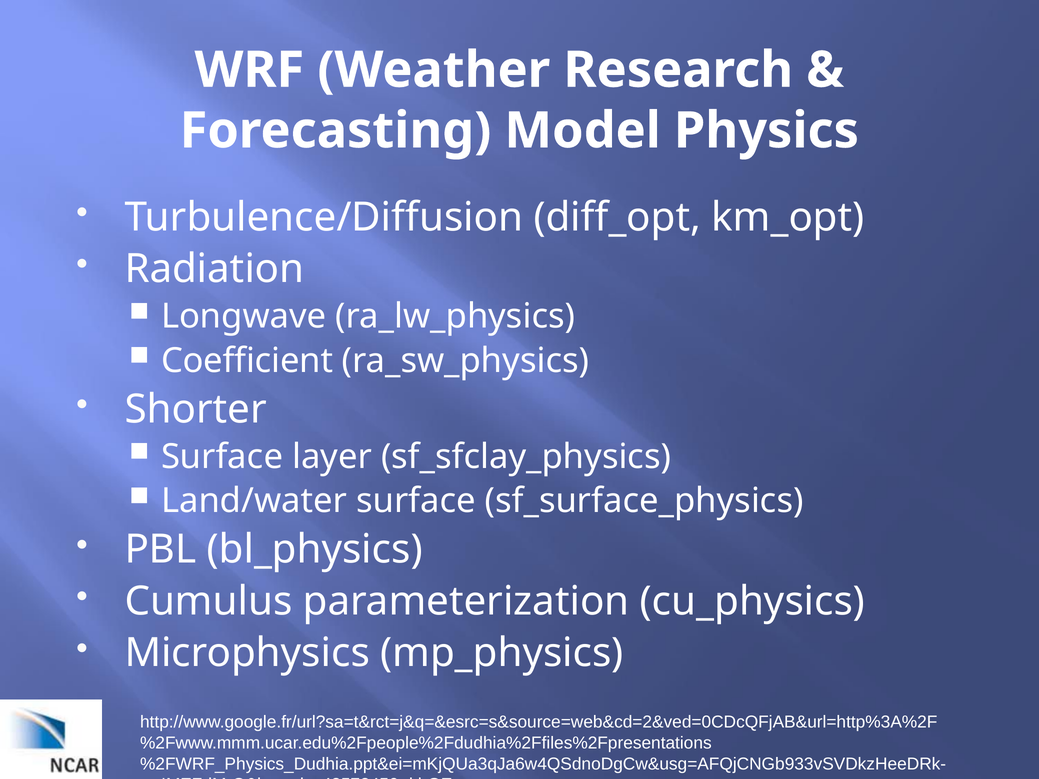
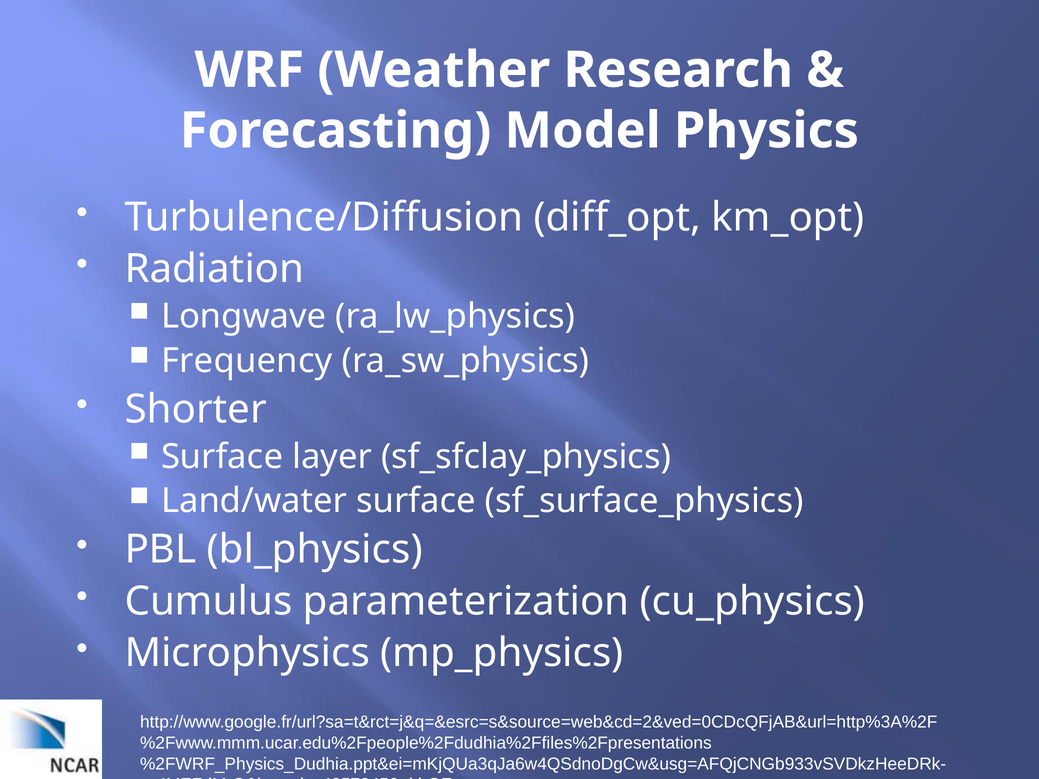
Coefficient: Coefficient -> Frequency (247, 361)
